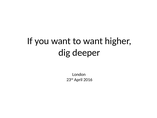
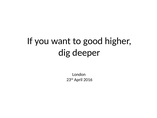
to want: want -> good (93, 41)
